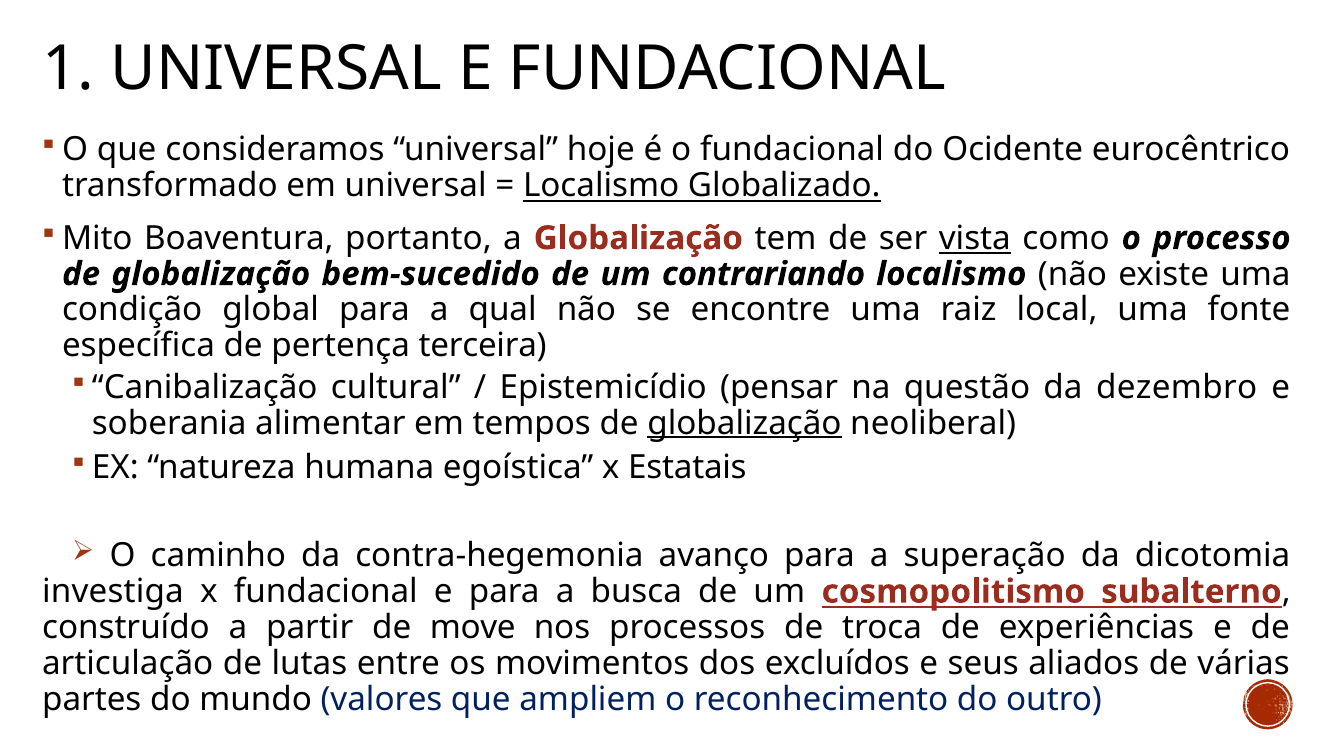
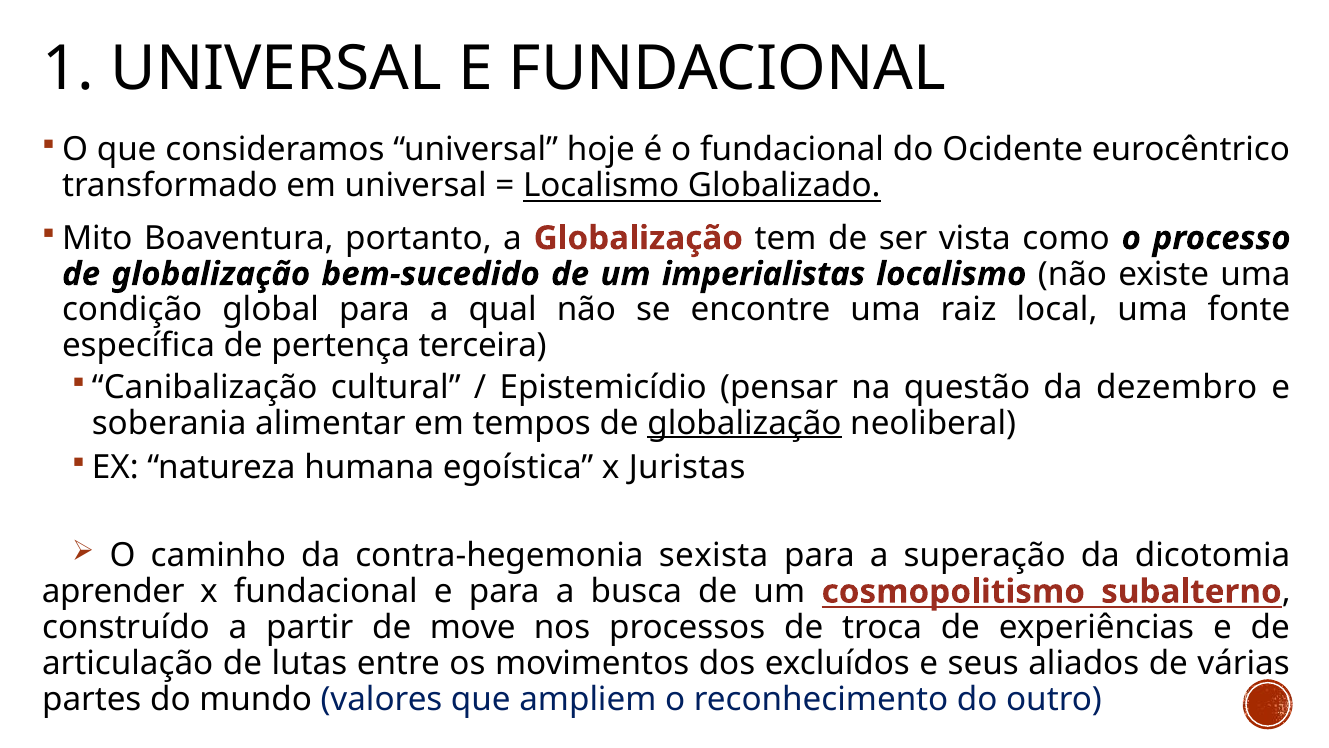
vista underline: present -> none (975, 238)
contrariando: contrariando -> imperialistas (764, 274)
Estatais: Estatais -> Juristas (687, 467)
avanço: avanço -> sexista (714, 555)
investiga: investiga -> aprender (113, 591)
